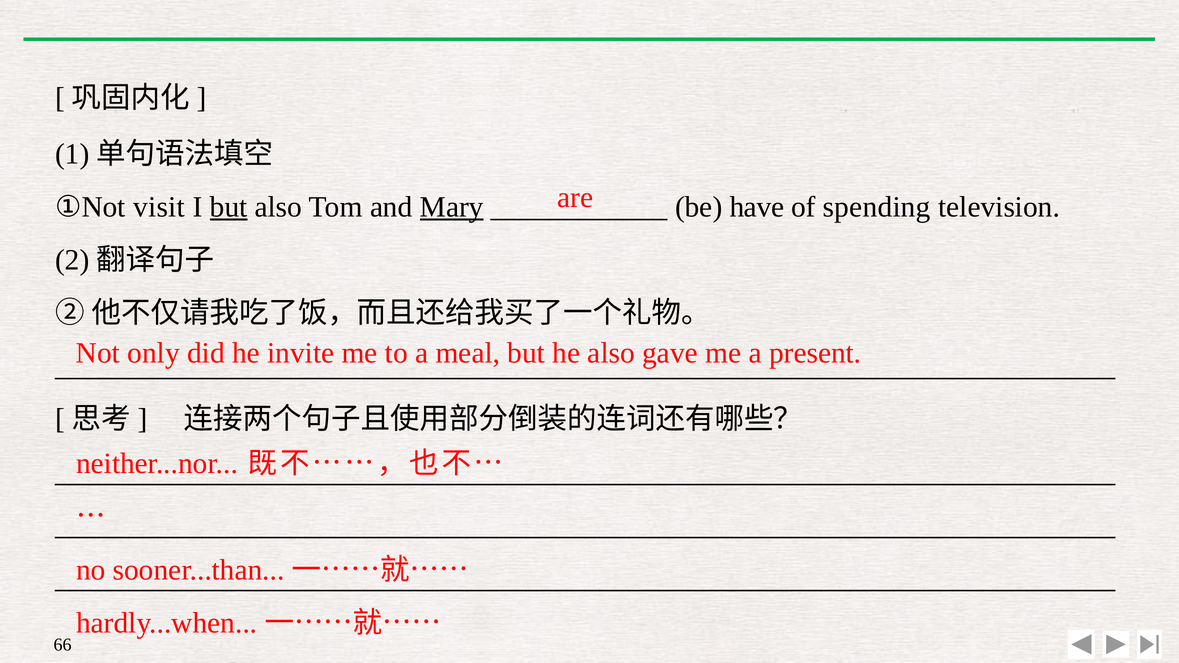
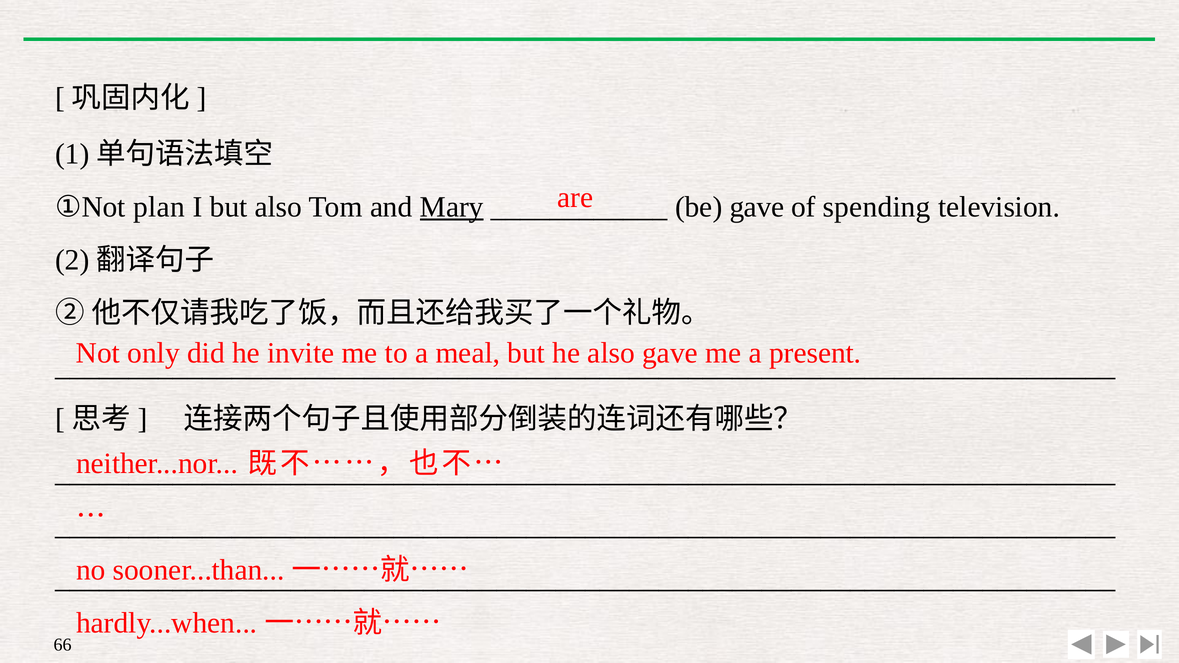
visit: visit -> plan (159, 207)
but underline: present -> none (229, 207)
be have: have -> gave (757, 207)
